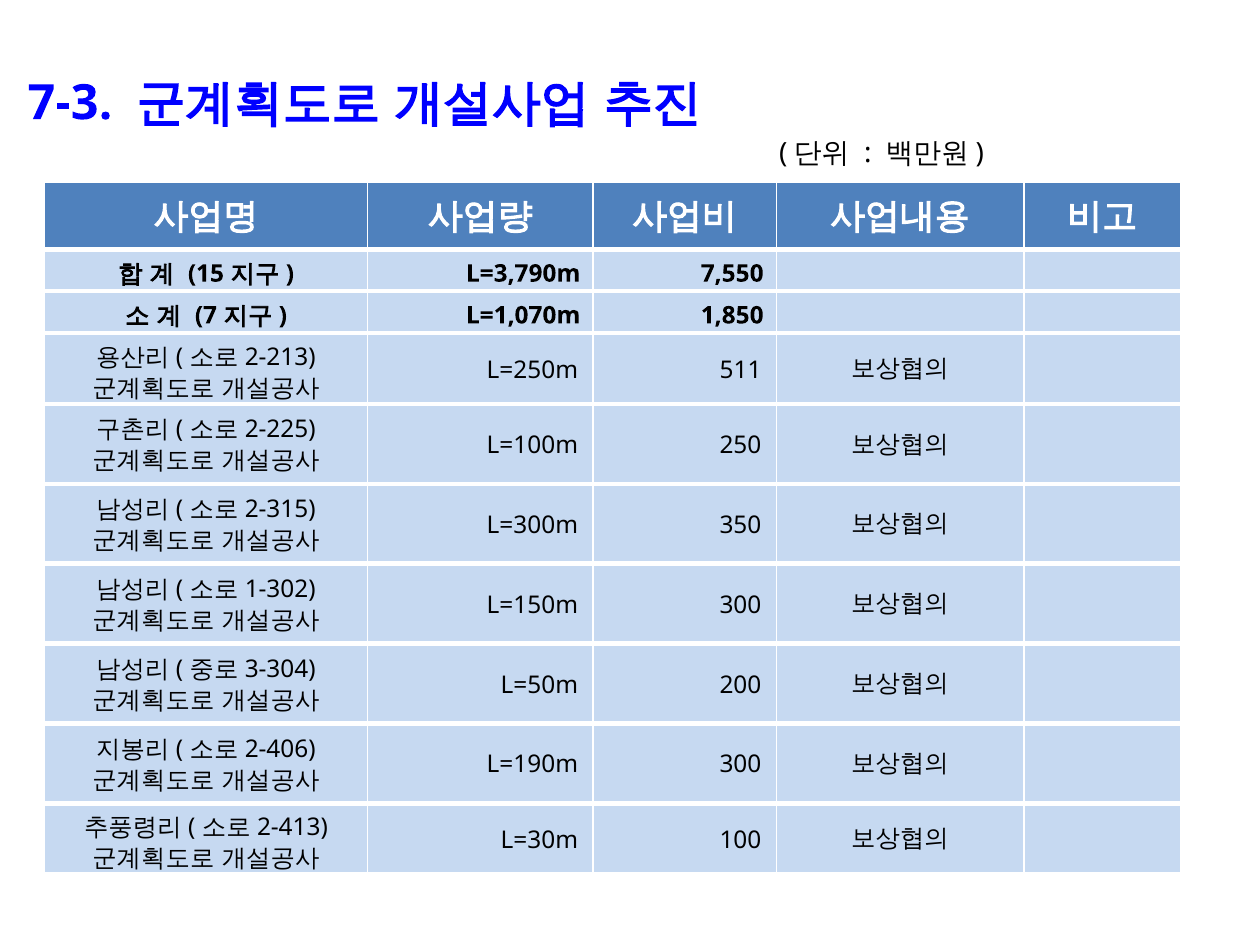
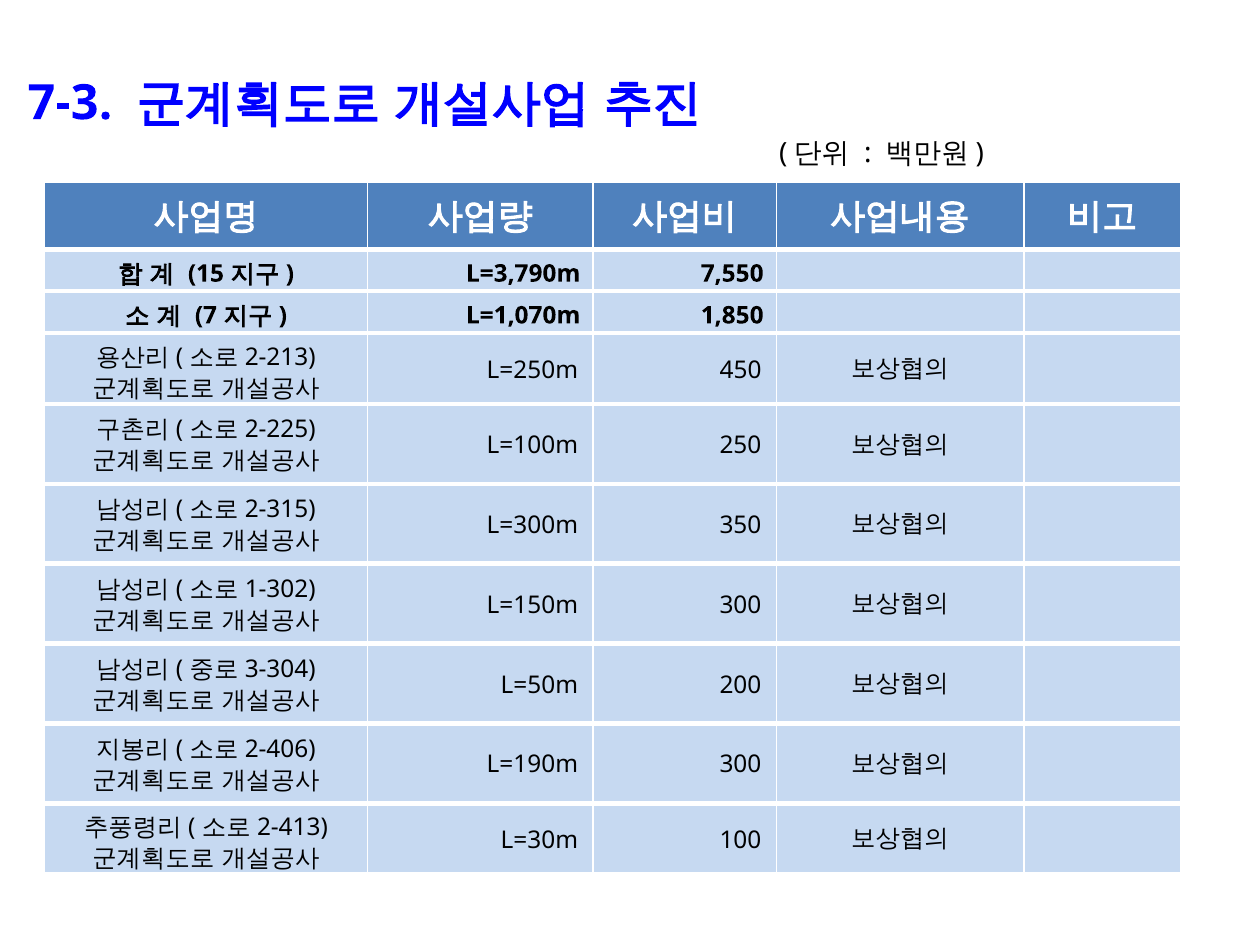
511: 511 -> 450 (741, 370)
